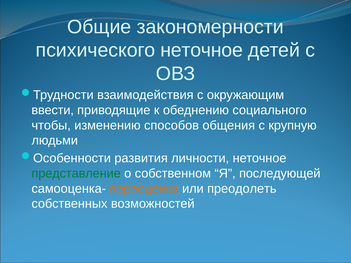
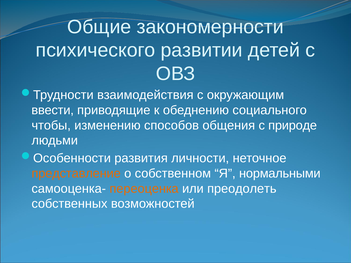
психического неточное: неточное -> развитии (202, 50)
крупную: крупную -> природе (293, 125)
представление colour: green -> orange (76, 174)
последующей: последующей -> нормальными (280, 174)
